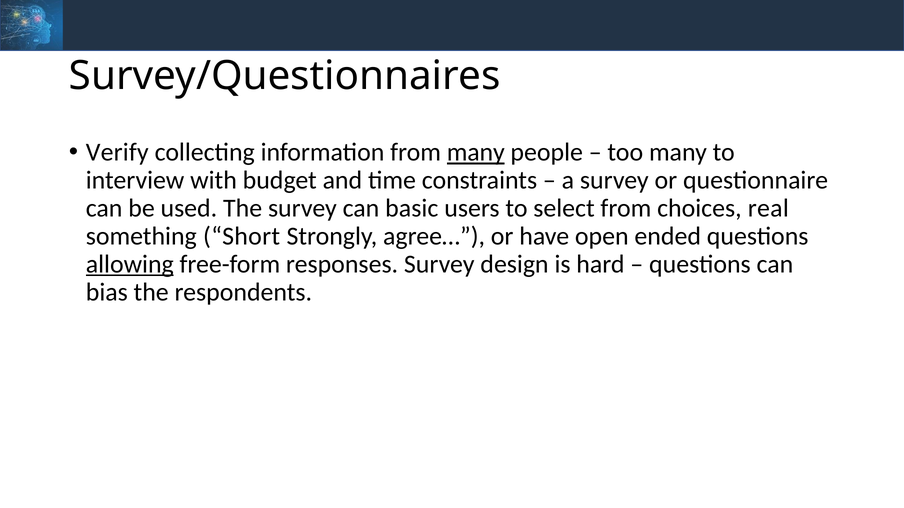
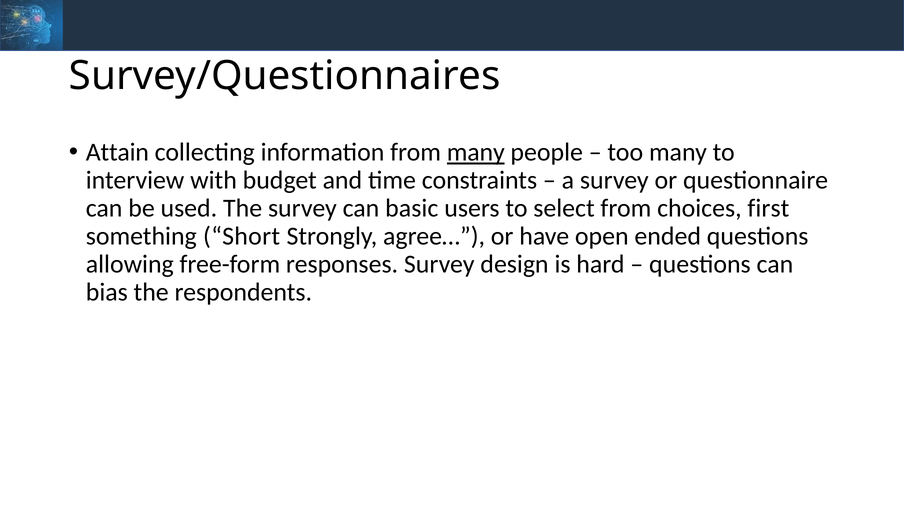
Verify: Verify -> Attain (117, 153)
real: real -> first (768, 208)
allowing underline: present -> none (130, 264)
